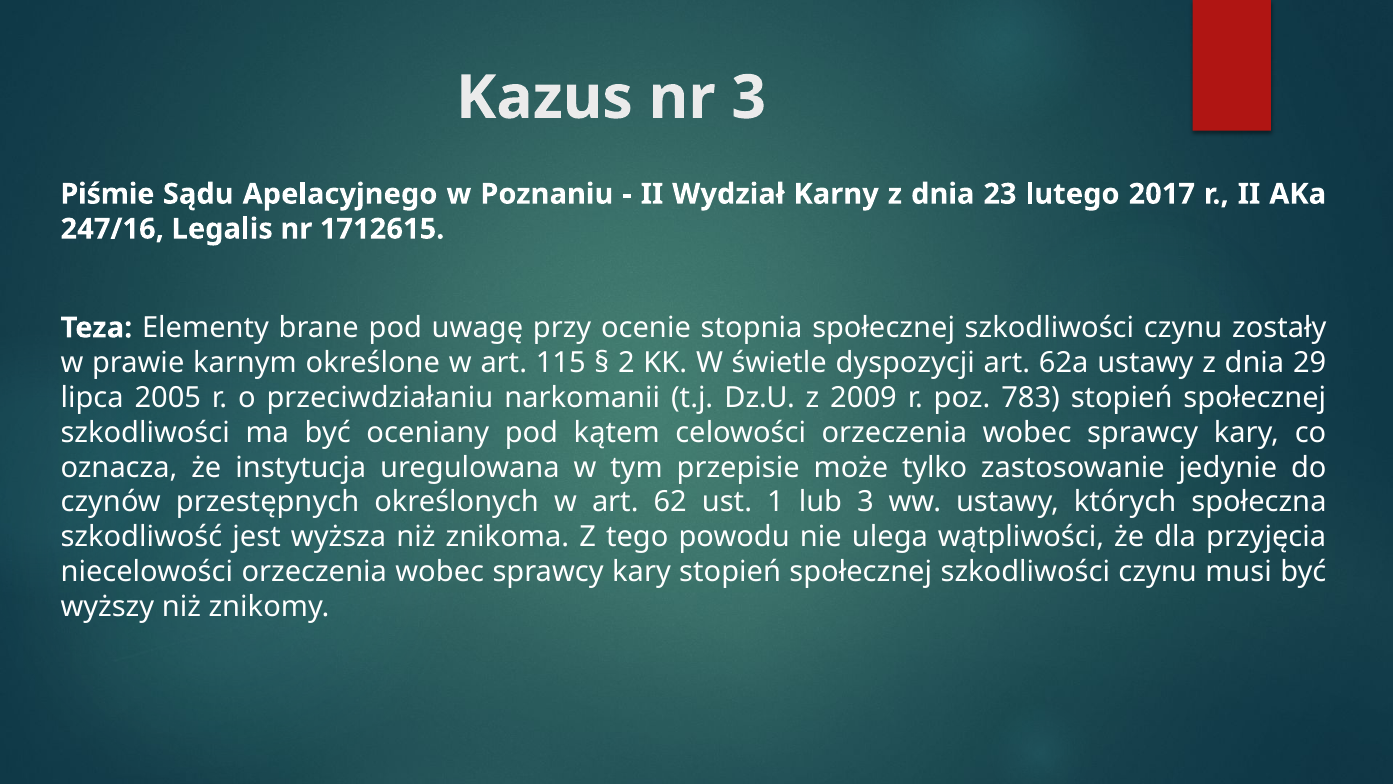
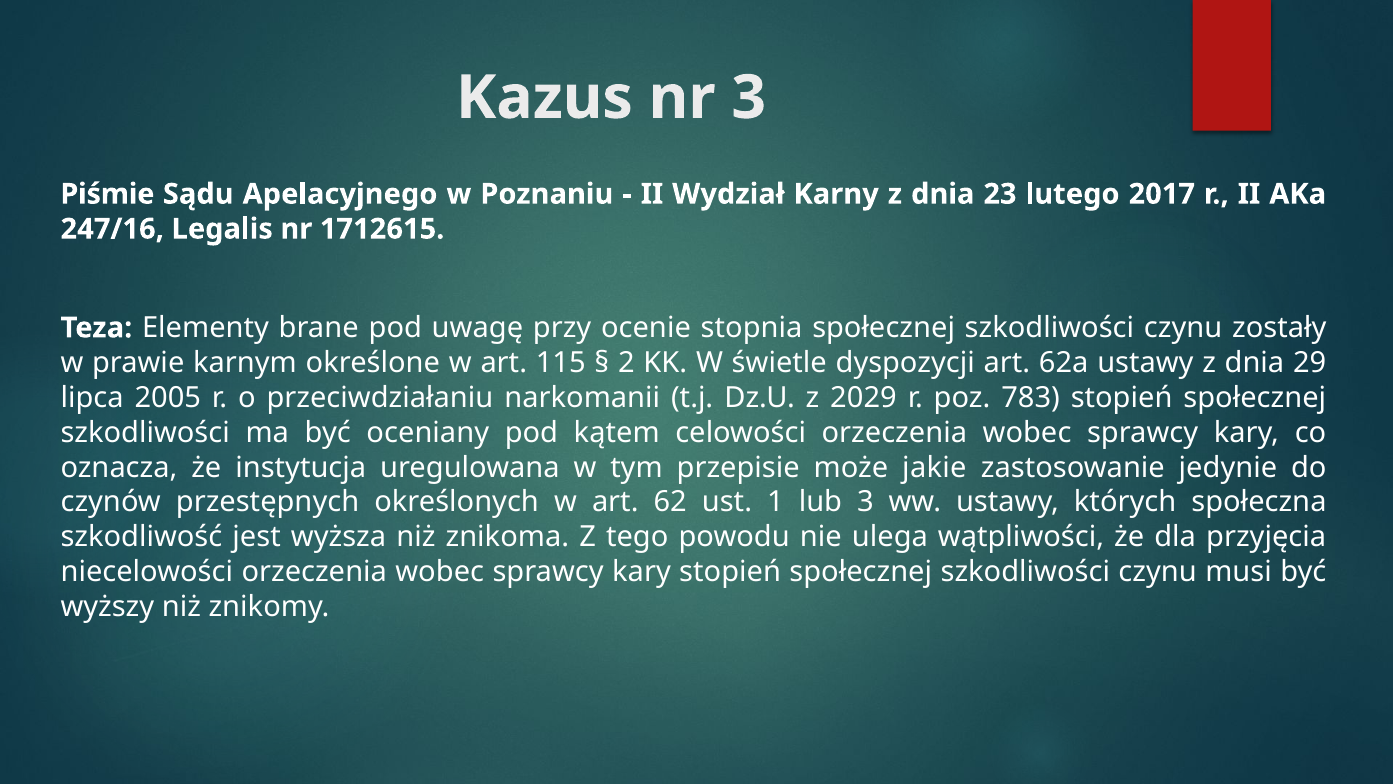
2009: 2009 -> 2029 (864, 397)
tylko: tylko -> jakie (934, 467)
